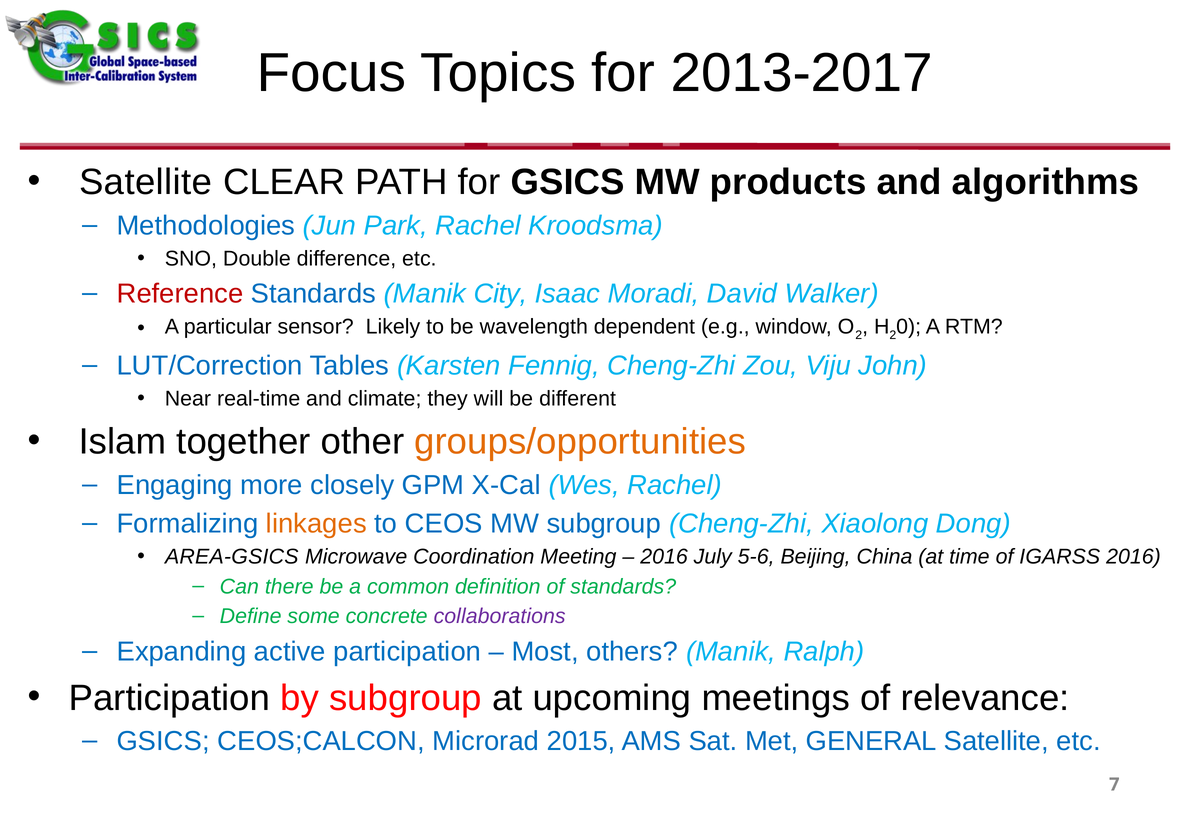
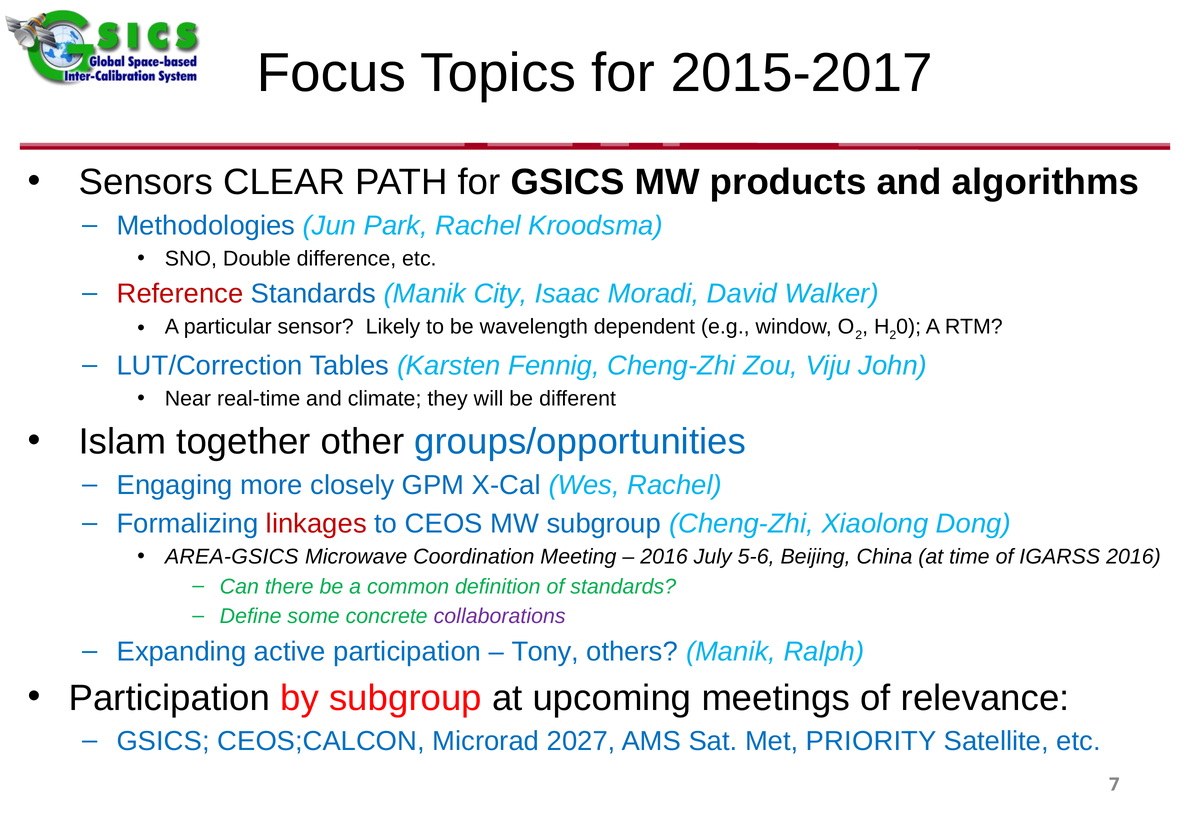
2013-2017: 2013-2017 -> 2015-2017 (802, 73)
Satellite: Satellite -> Sensors (146, 182)
groups/opportunities colour: orange -> blue (580, 442)
linkages colour: orange -> red (316, 524)
Most: Most -> Tony (545, 652)
2015: 2015 -> 2027 (581, 742)
GENERAL: GENERAL -> PRIORITY (871, 742)
